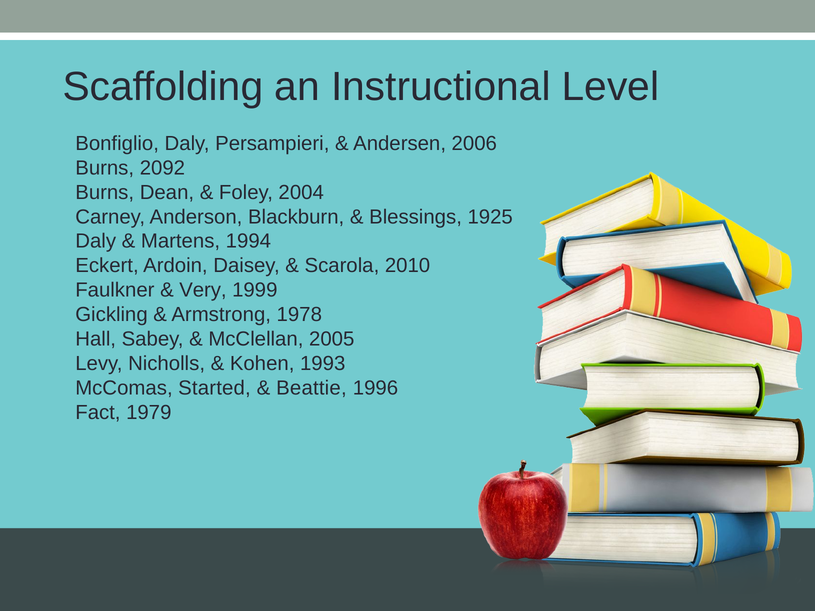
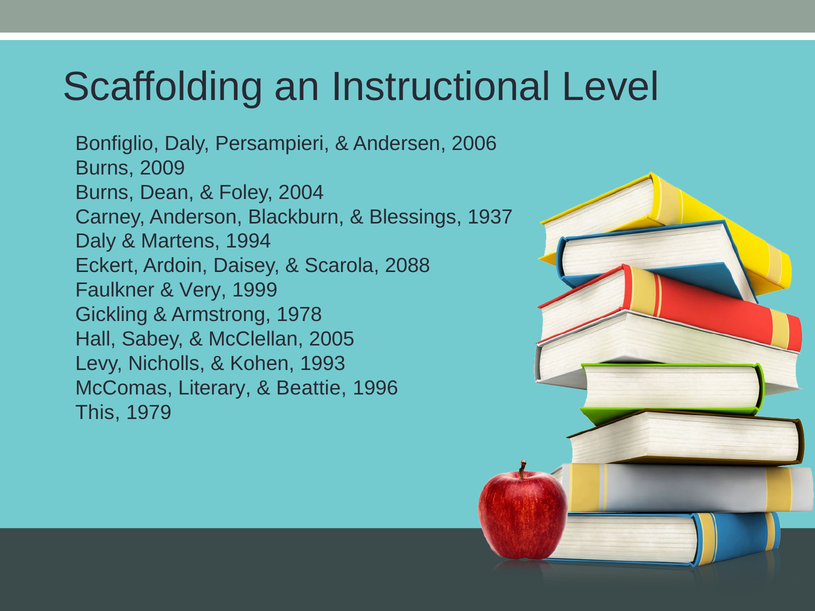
2092: 2092 -> 2009 (162, 168)
1925: 1925 -> 1937 (490, 217)
2010: 2010 -> 2088 (408, 266)
Started: Started -> Literary (215, 388)
Fact: Fact -> This (98, 412)
